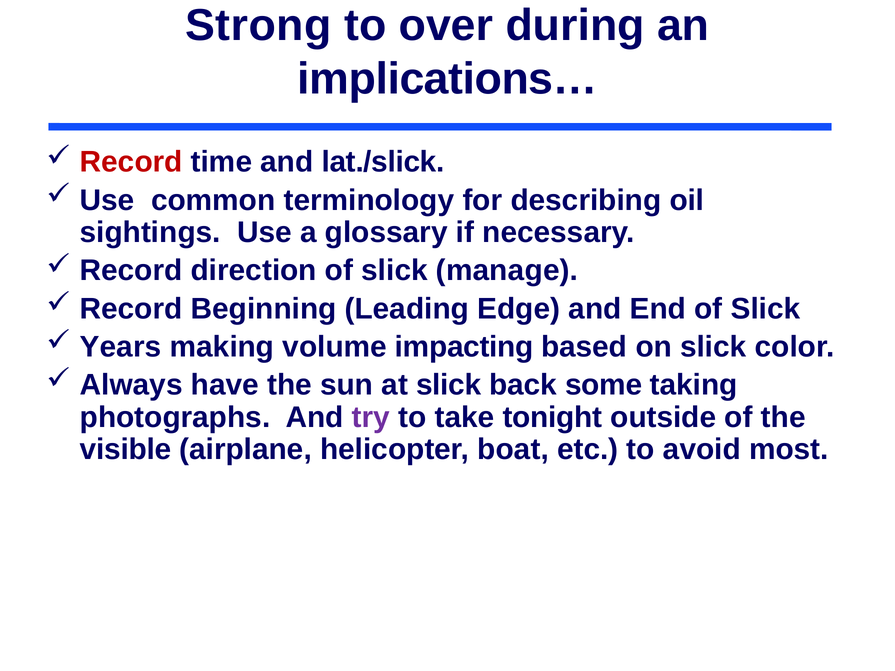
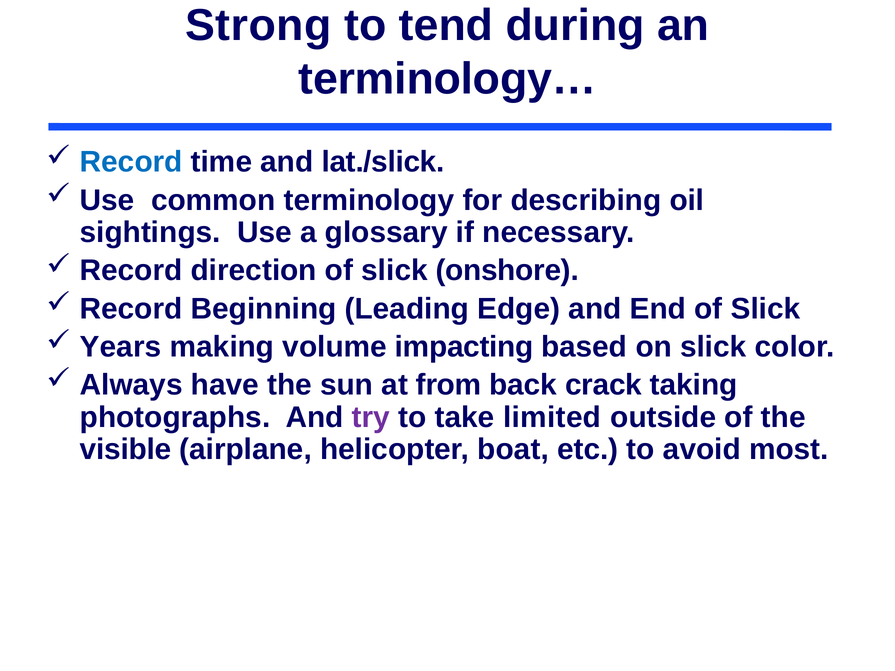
over: over -> tend (446, 26)
implications…: implications… -> terminology… (447, 79)
Record colour: red -> blue (131, 162)
manage: manage -> onshore (507, 271)
at slick: slick -> from (449, 385)
some: some -> crack (604, 385)
tonight: tonight -> limited (552, 417)
